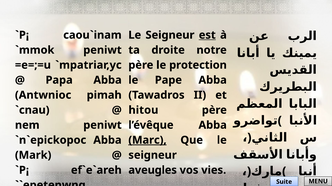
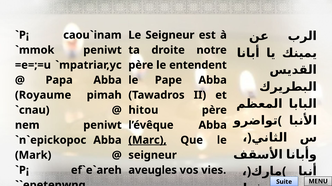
est underline: present -> none (207, 35)
protection: protection -> entendent (198, 65)
Antwnioc: Antwnioc -> Royaume (43, 95)
